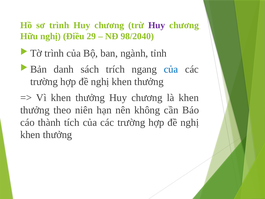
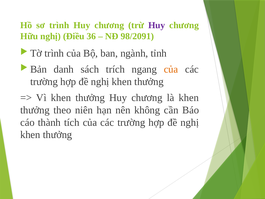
29: 29 -> 36 (91, 36)
98/2040: 98/2040 -> 98/2091 (137, 36)
của colour: blue -> orange (171, 69)
